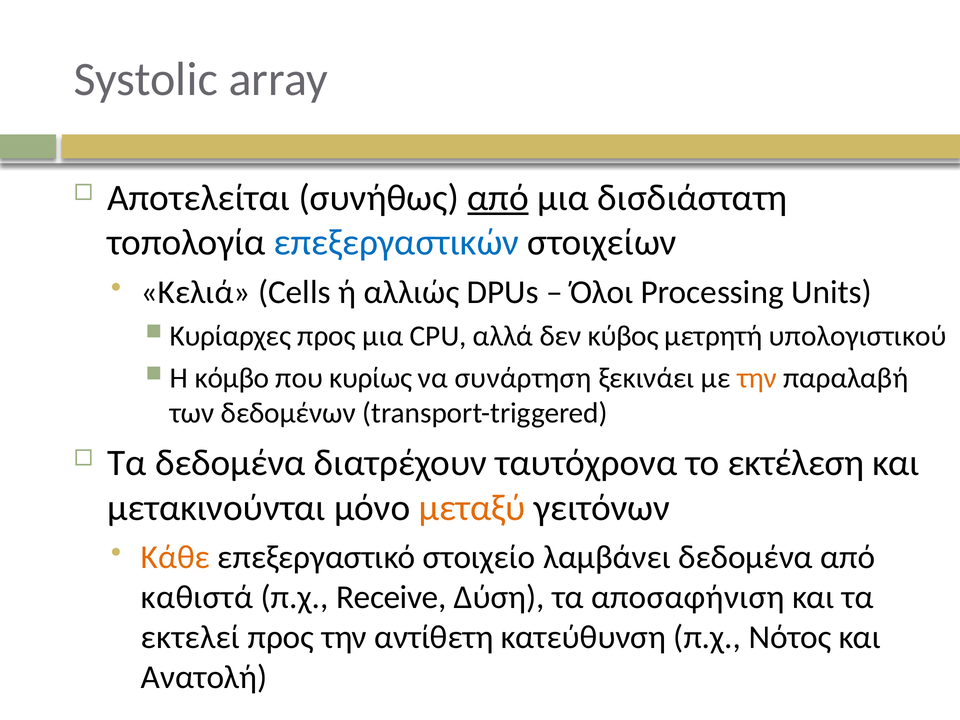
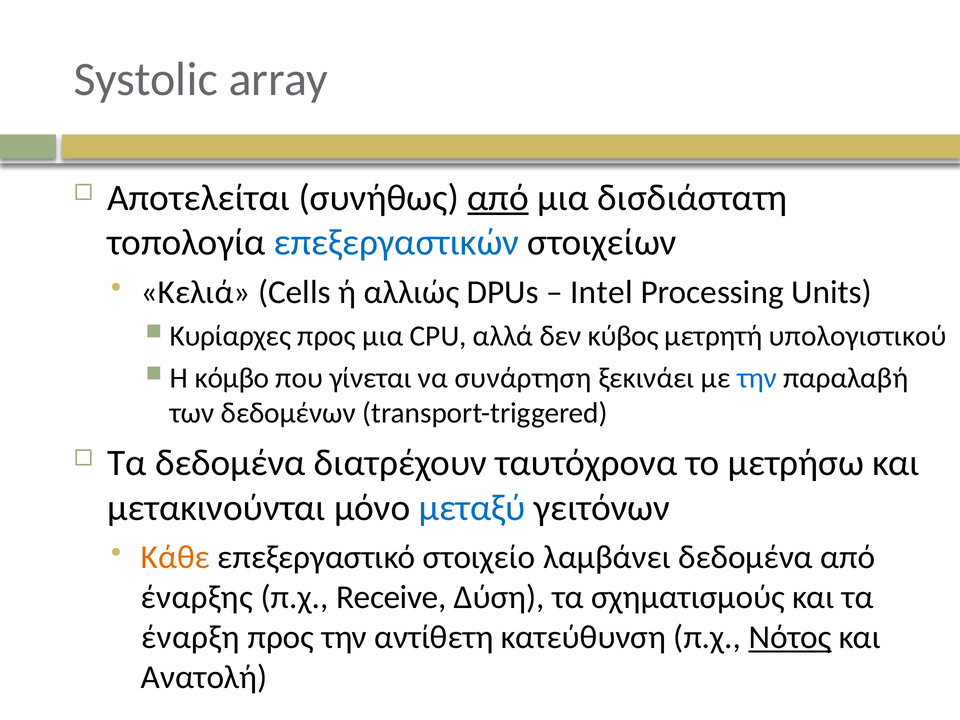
Όλοι: Όλοι -> Intel (601, 292)
κυρίως: κυρίως -> γίνεται (371, 378)
την colour: orange -> blue (757, 378)
εκτέλεση: εκτέλεση -> μετρήσω (796, 463)
μεταξύ colour: orange -> blue (472, 508)
καθιστά: καθιστά -> έναρξης (197, 597)
αποσαφήνιση: αποσαφήνιση -> σχηματισμούς (688, 597)
εκτελεί: εκτελεί -> έναρξη (190, 637)
Νότος underline: none -> present (790, 637)
